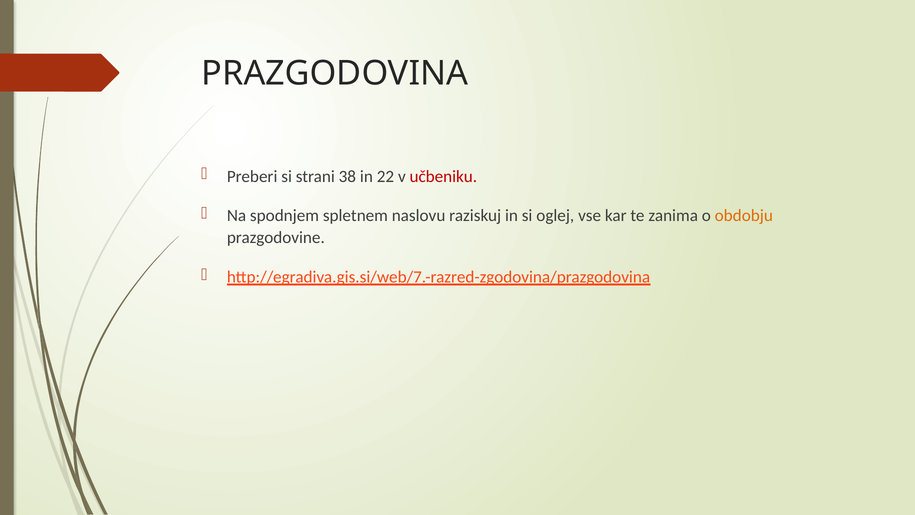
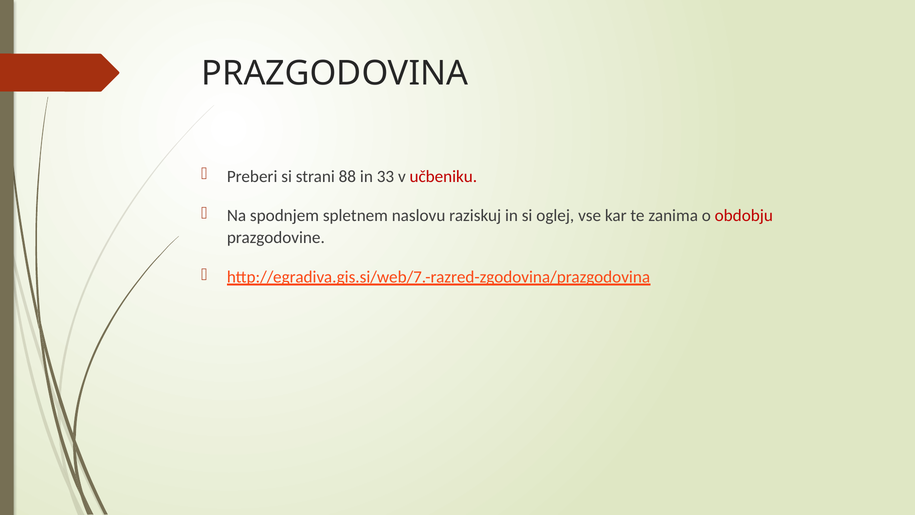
38: 38 -> 88 (347, 176)
22: 22 -> 33 (385, 176)
obdobju colour: orange -> red (744, 216)
